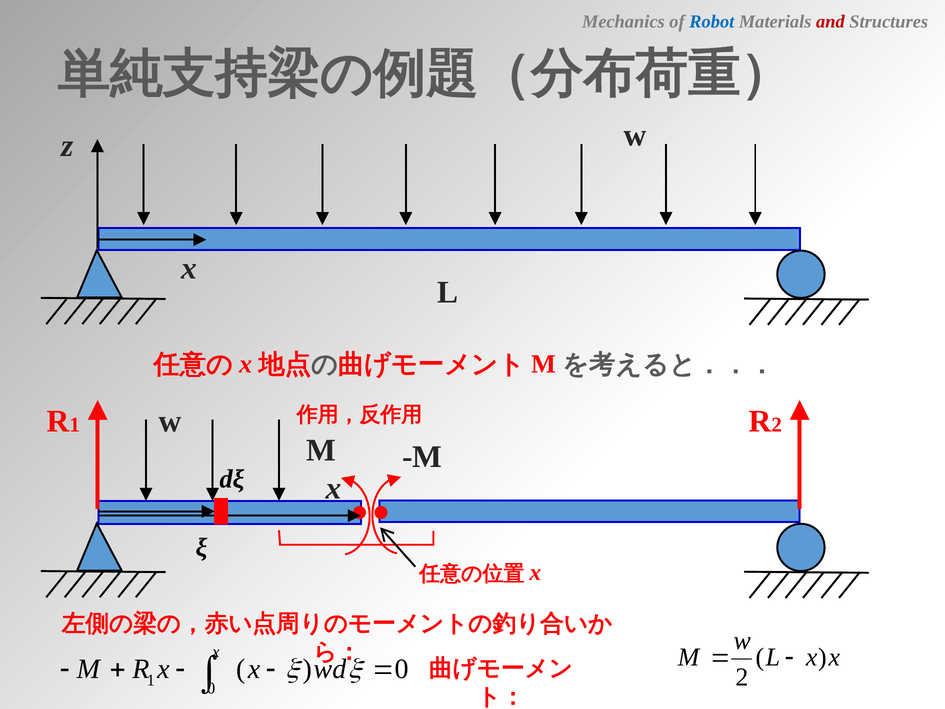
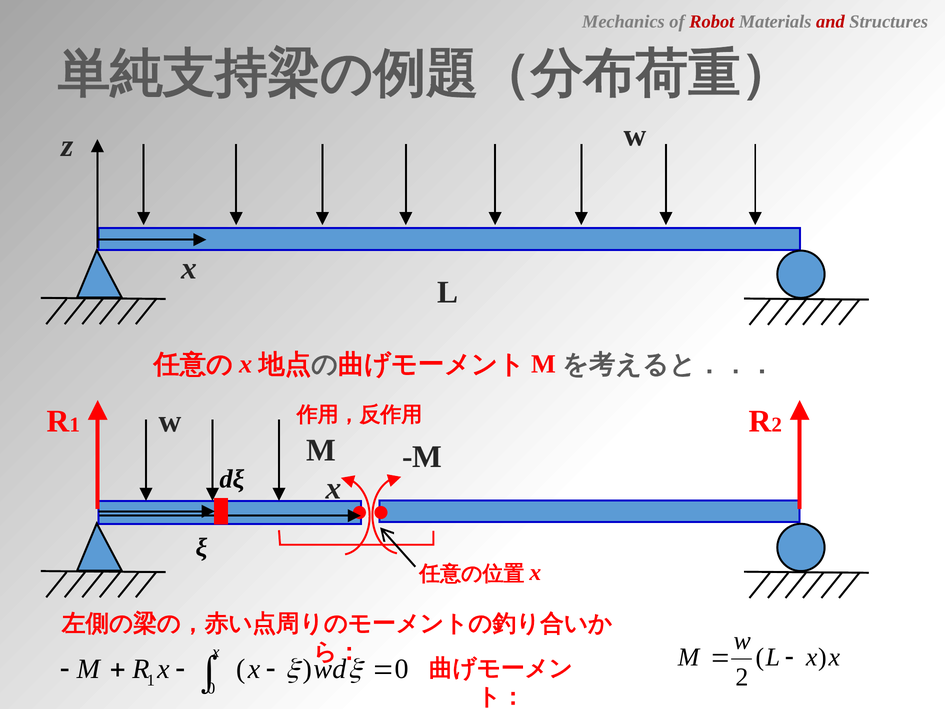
Robot colour: blue -> red (712, 22)
